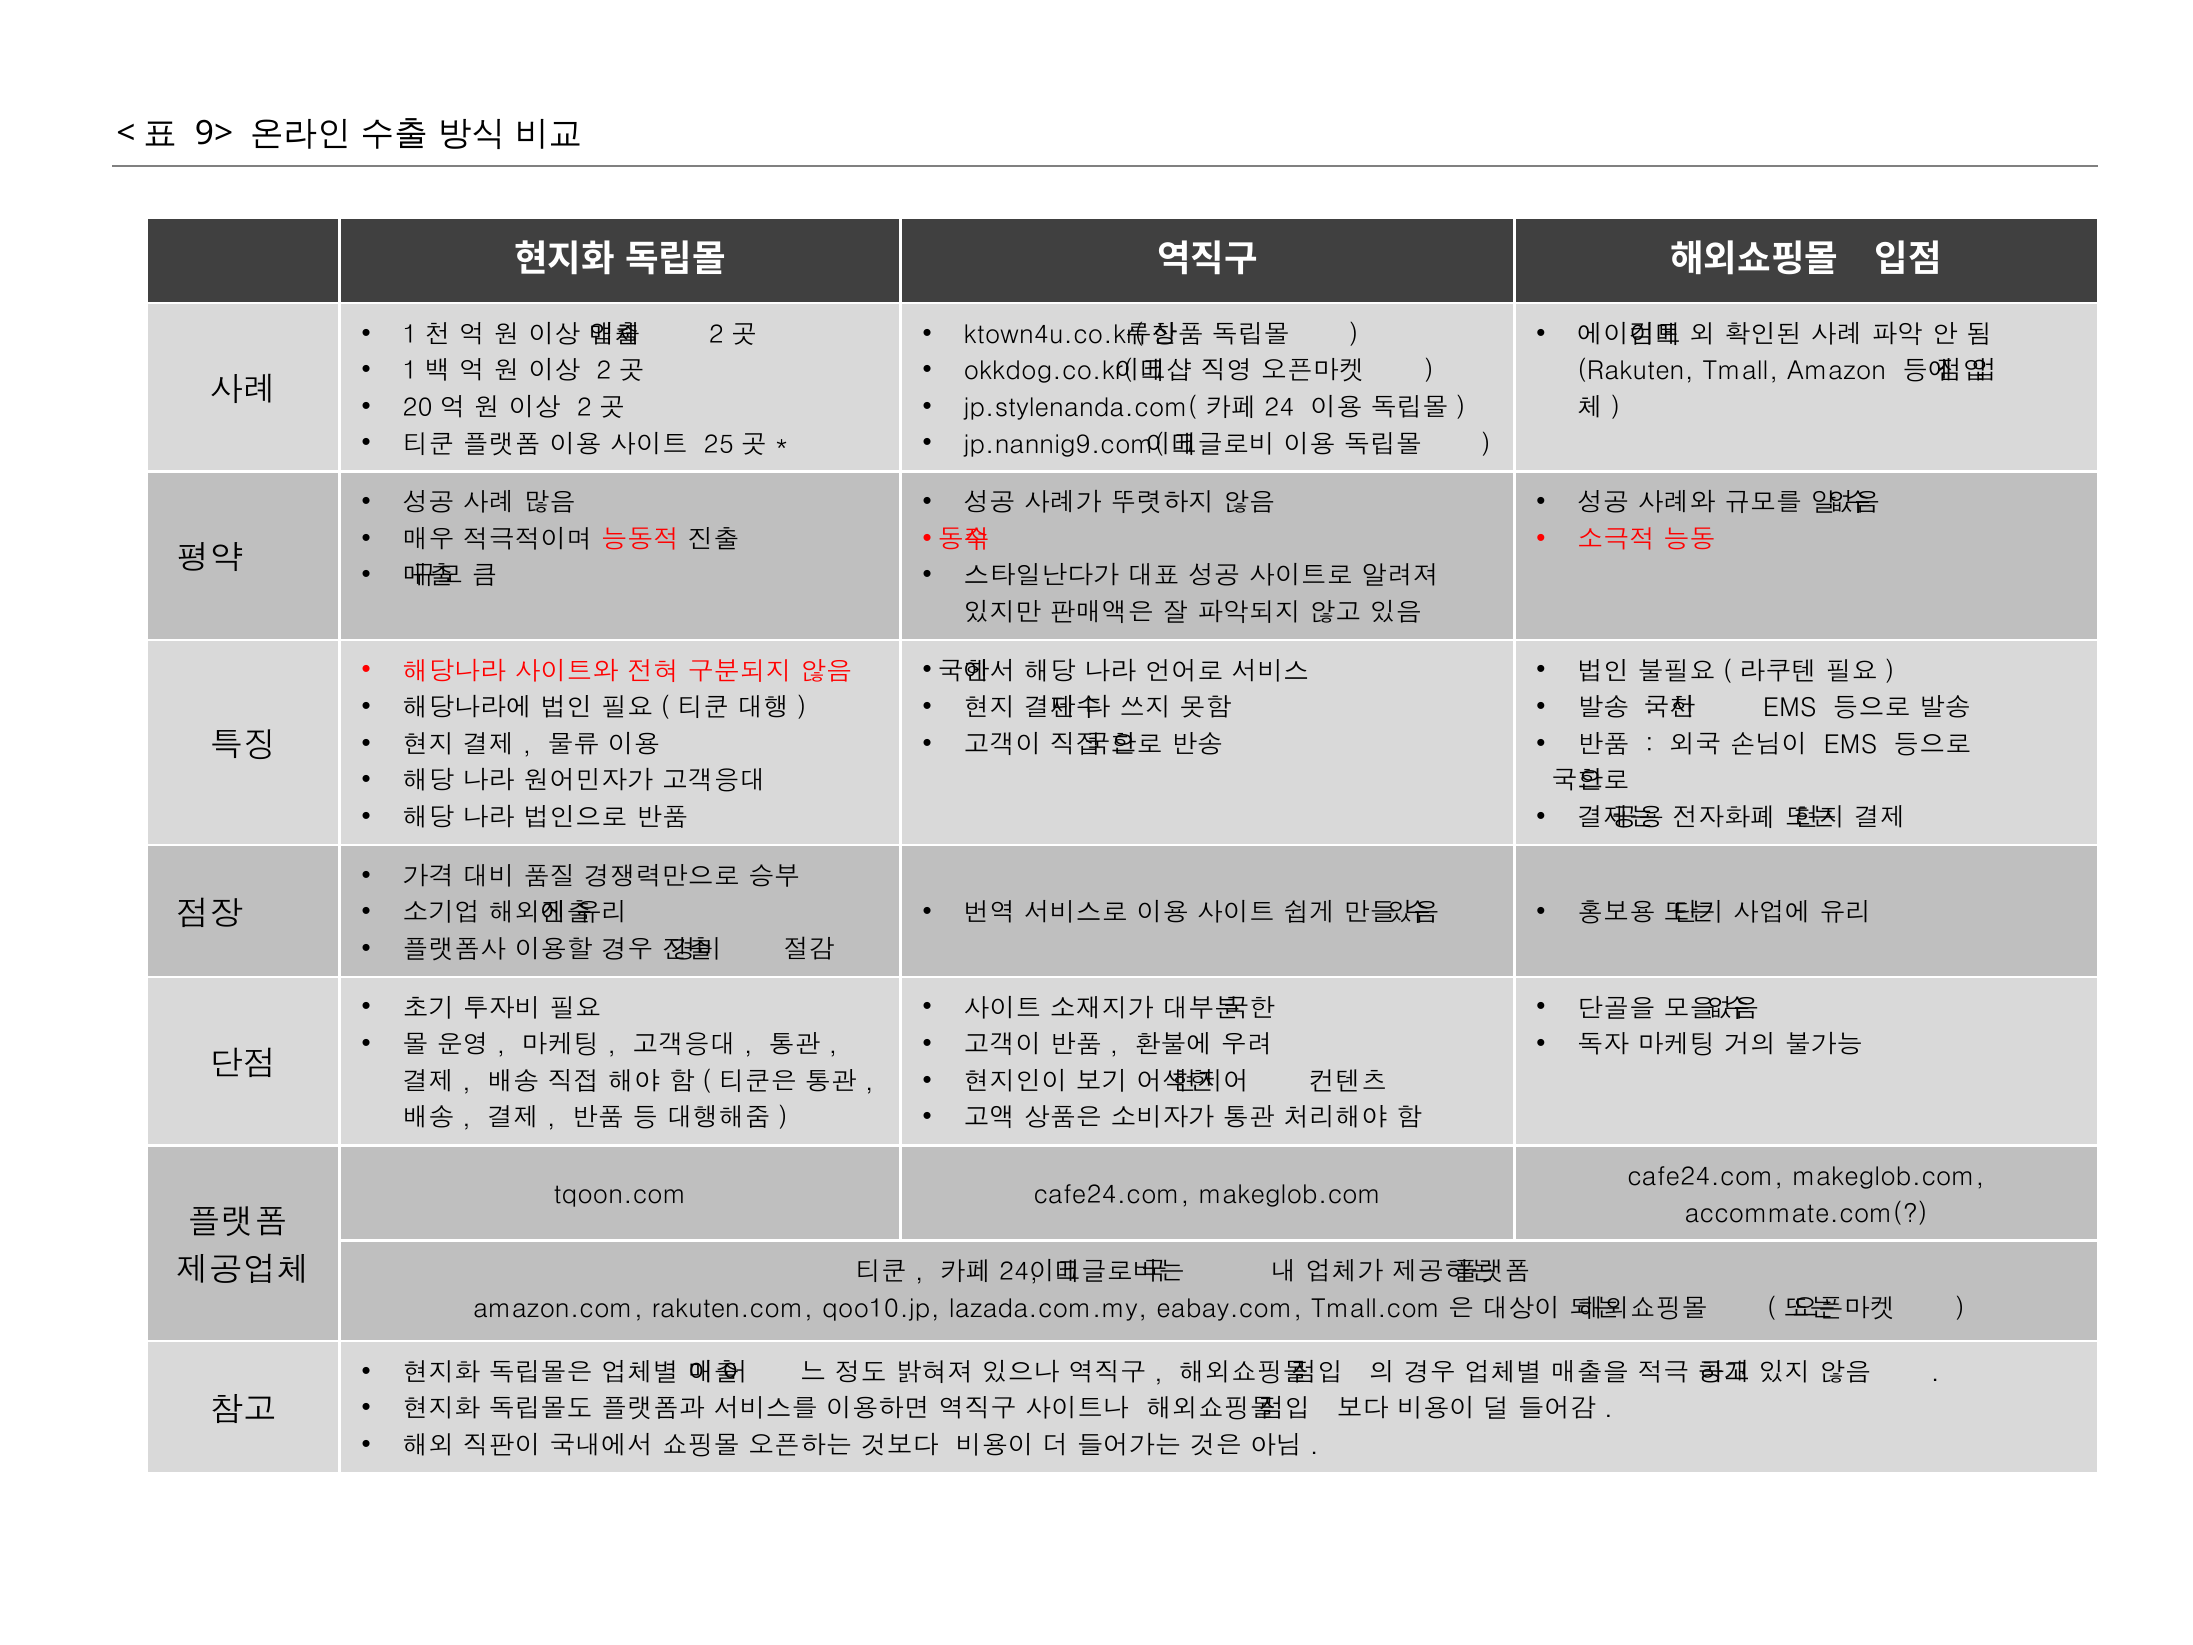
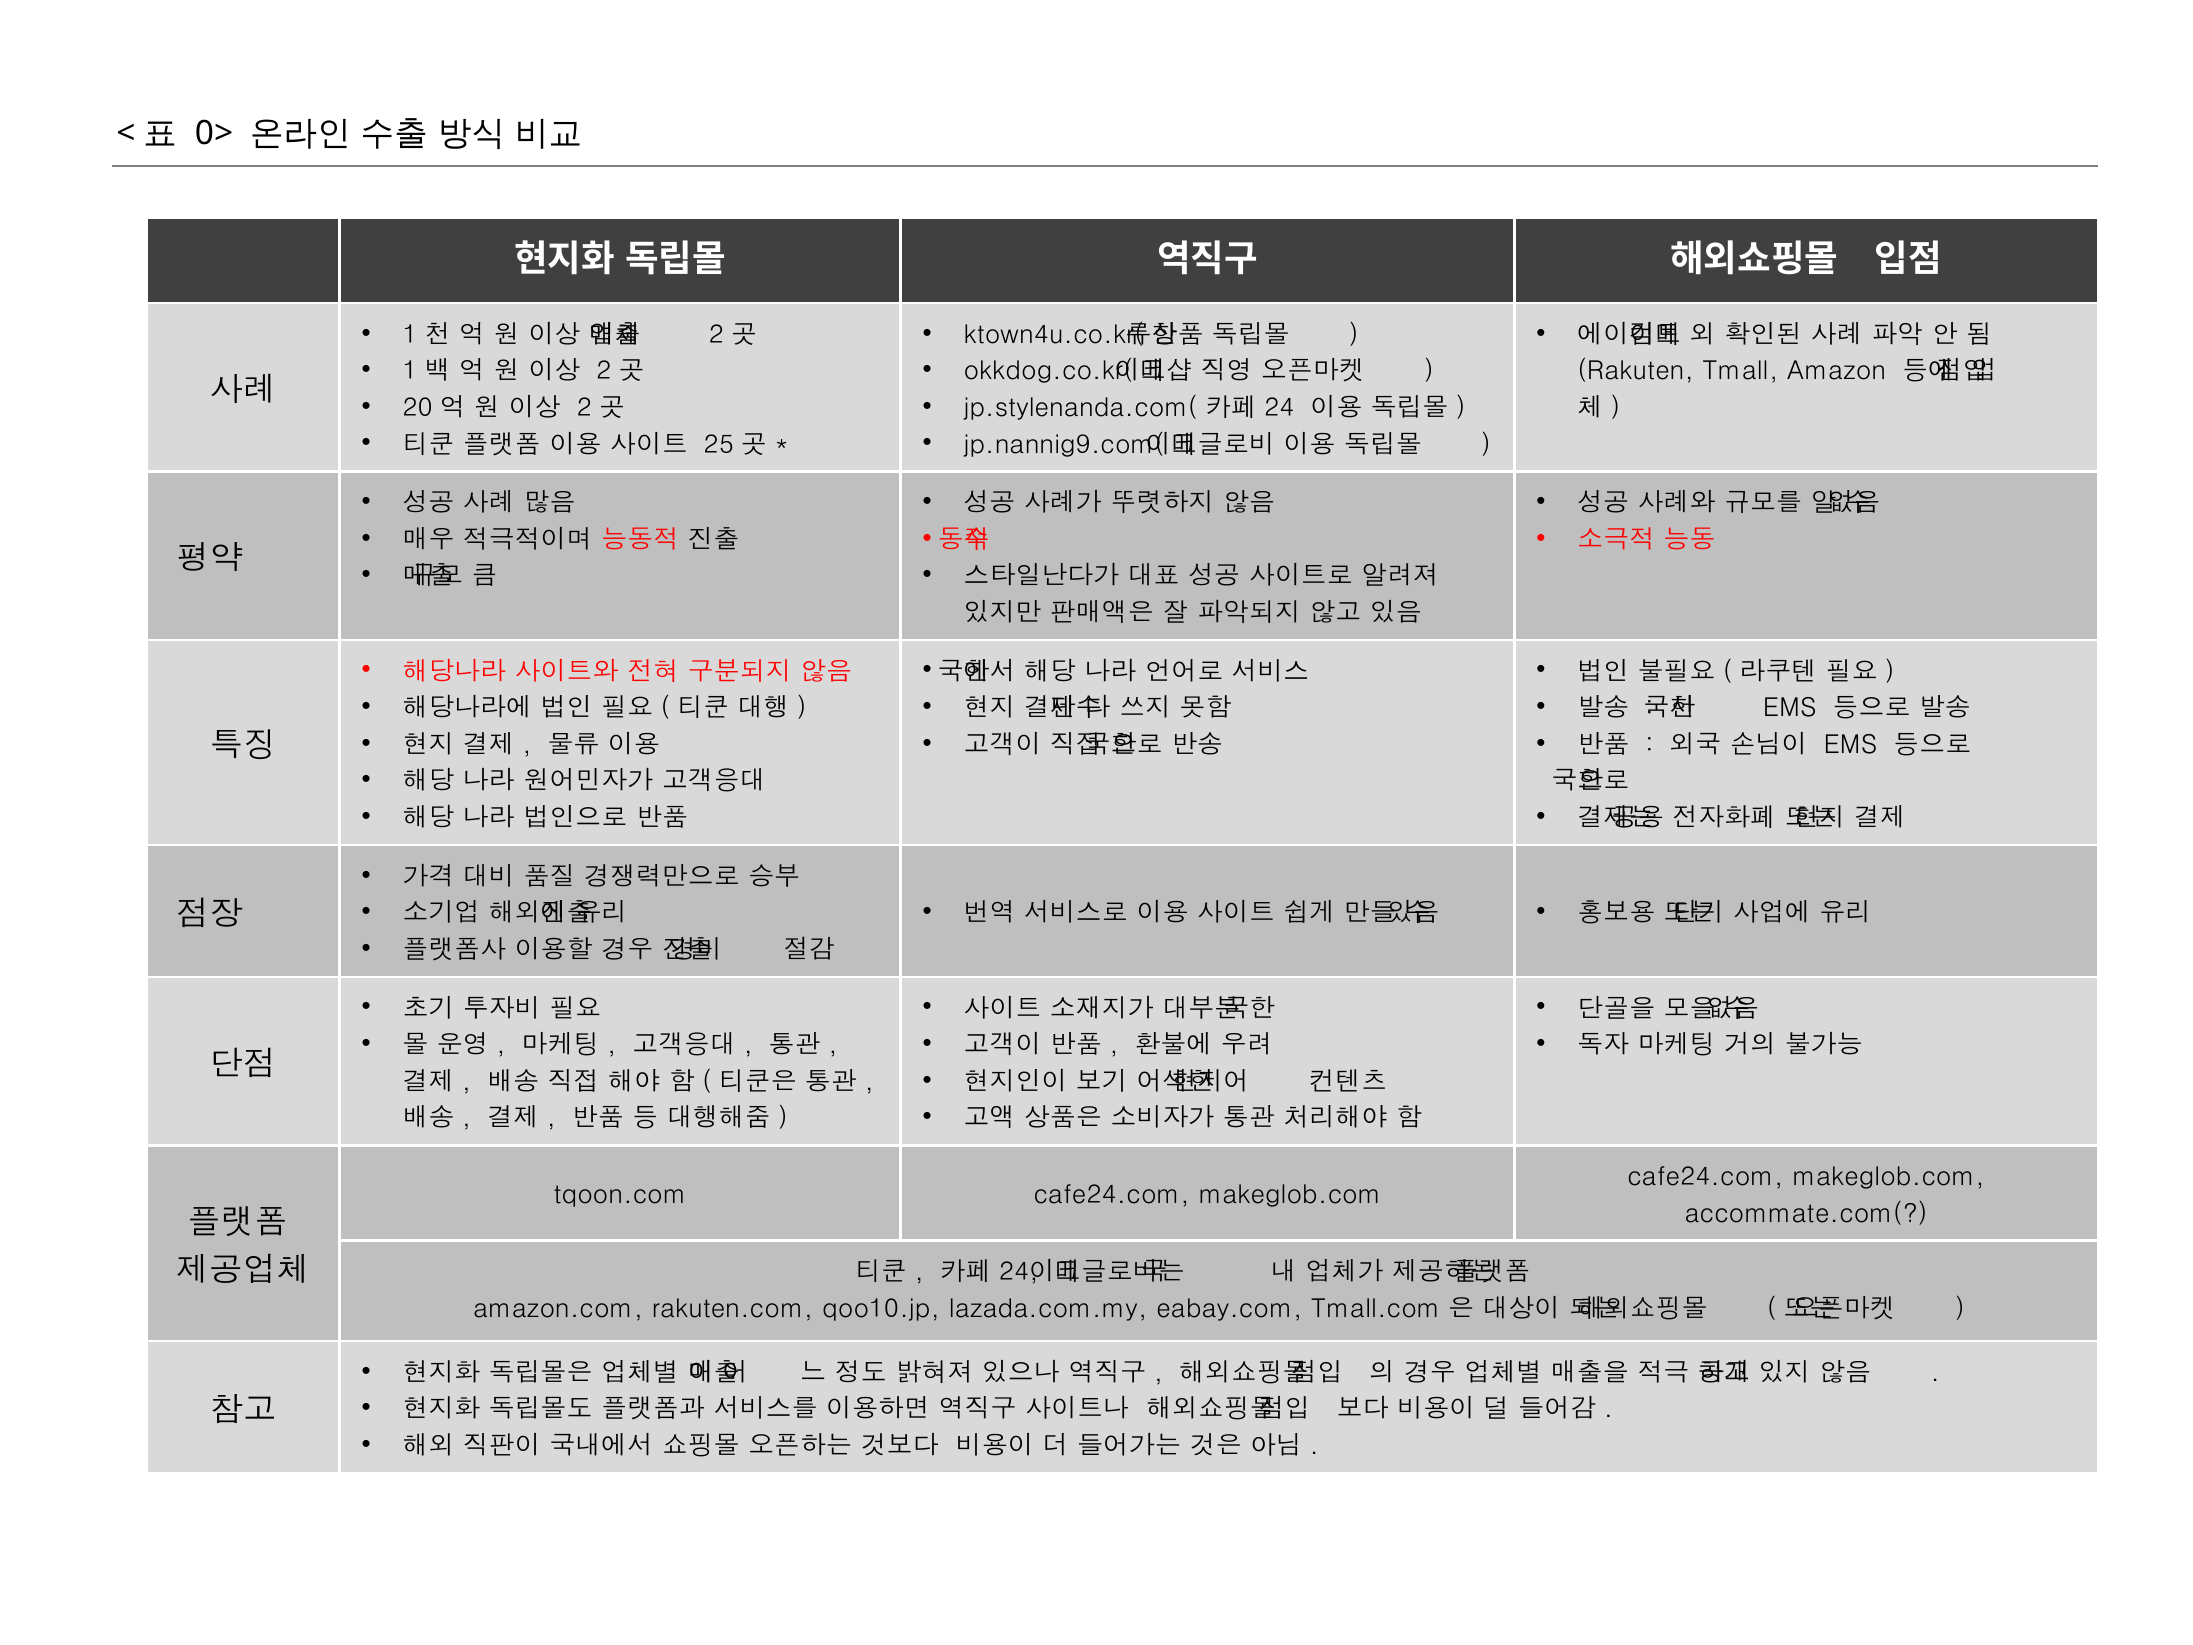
9>: 9> -> 0> (214, 133)
